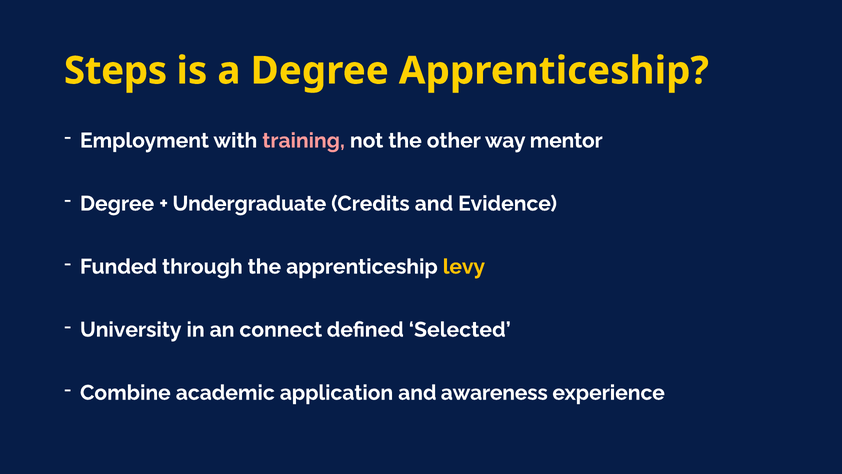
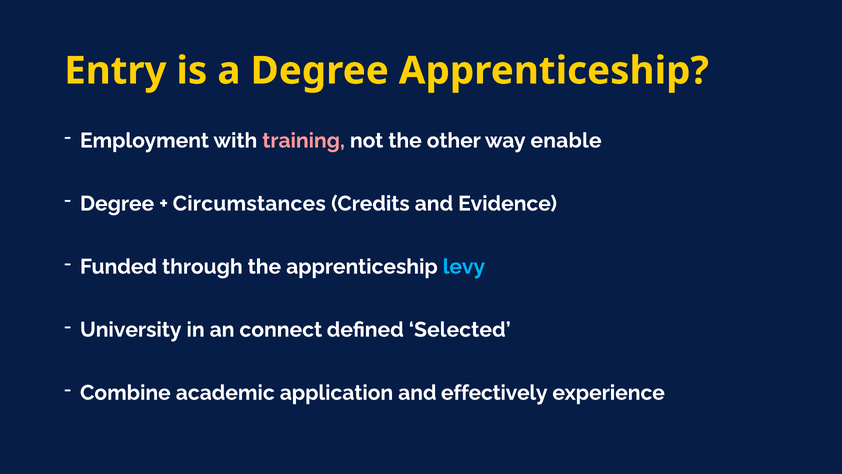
Steps: Steps -> Entry (115, 71)
mentor: mentor -> enable (566, 140)
Undergraduate: Undergraduate -> Circumstances (249, 203)
levy colour: yellow -> light blue (464, 266)
awareness: awareness -> effectively (494, 392)
